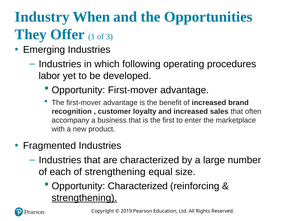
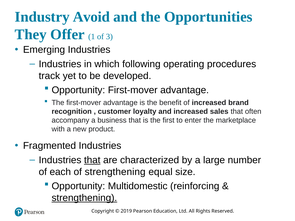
When: When -> Avoid (91, 17)
labor: labor -> track (49, 76)
that underline: none -> present (92, 160)
Opportunity Characterized: Characterized -> Multidomestic (138, 186)
